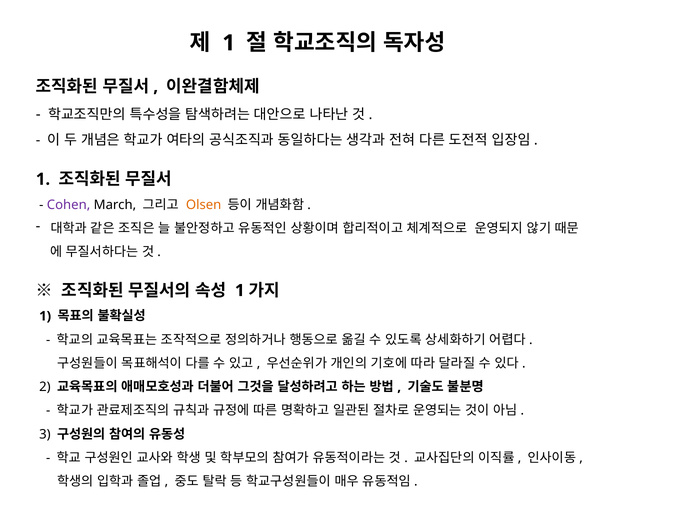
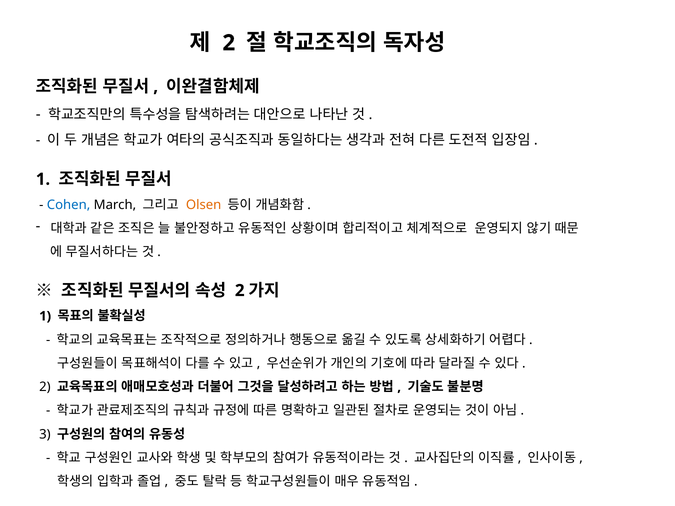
1: 1 -> 2 (229, 43)
Cohen colour: purple -> blue (69, 205)
1: 1 -> 2 (240, 291)
